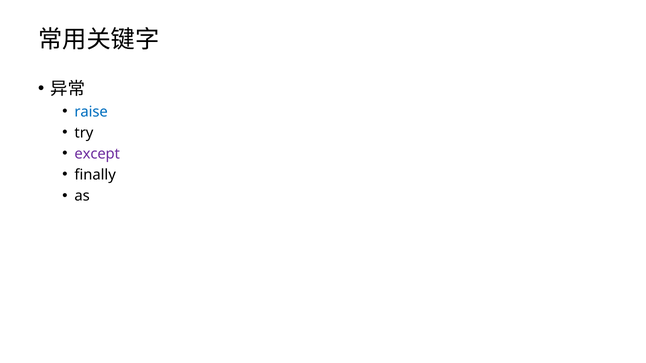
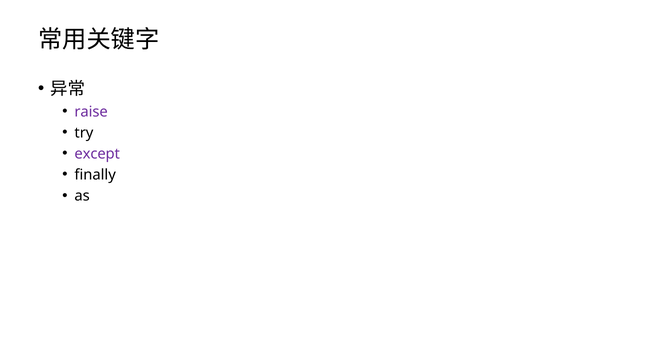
raise colour: blue -> purple (91, 112)
